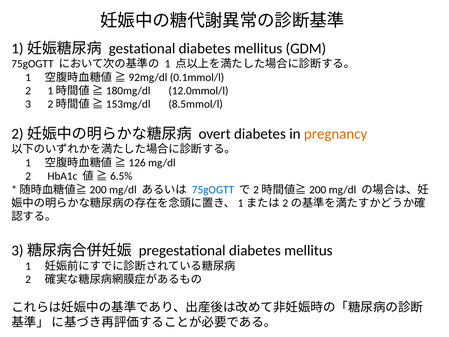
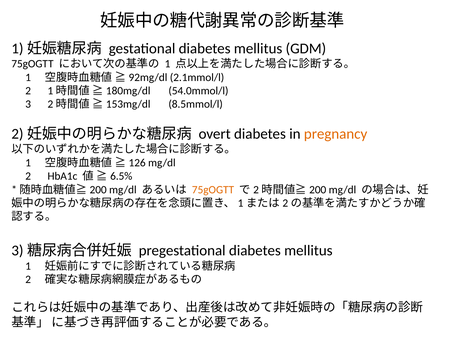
0.1mmol/l: 0.1mmol/l -> 2.1mmol/l (197, 77)
12.0mmol/l: 12.0mmol/l -> 54.0mmol/l (198, 91)
75gOGTT colour: blue -> orange (213, 190)
